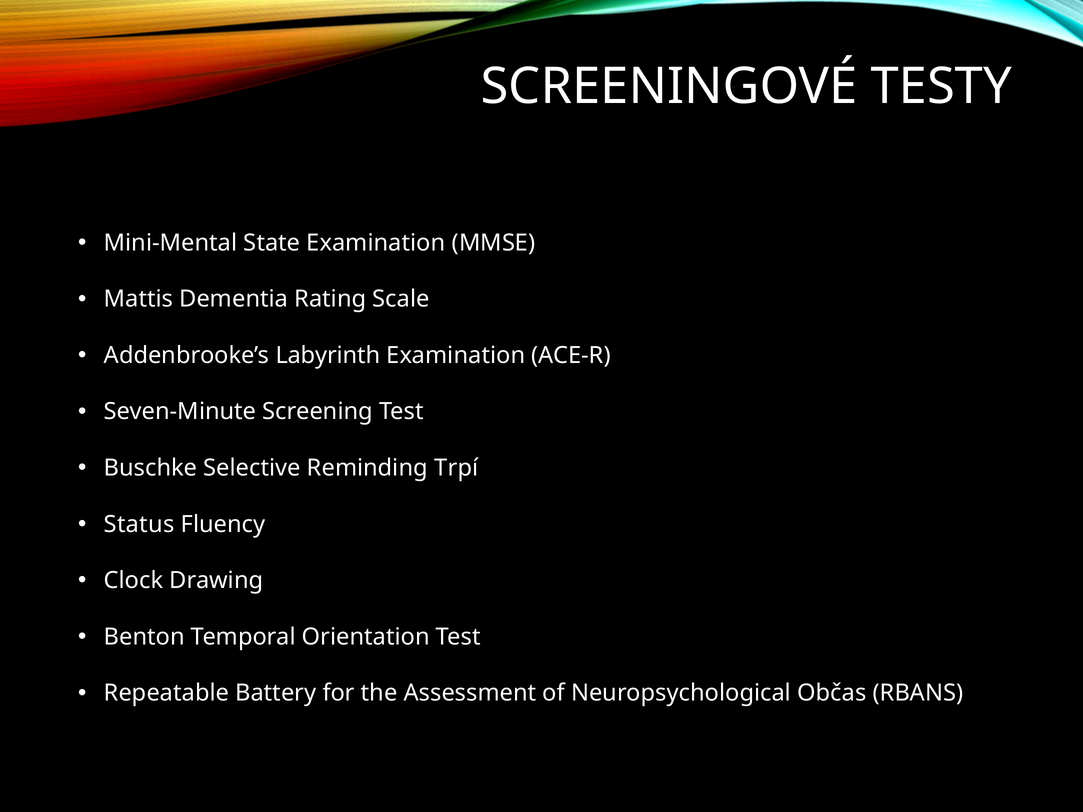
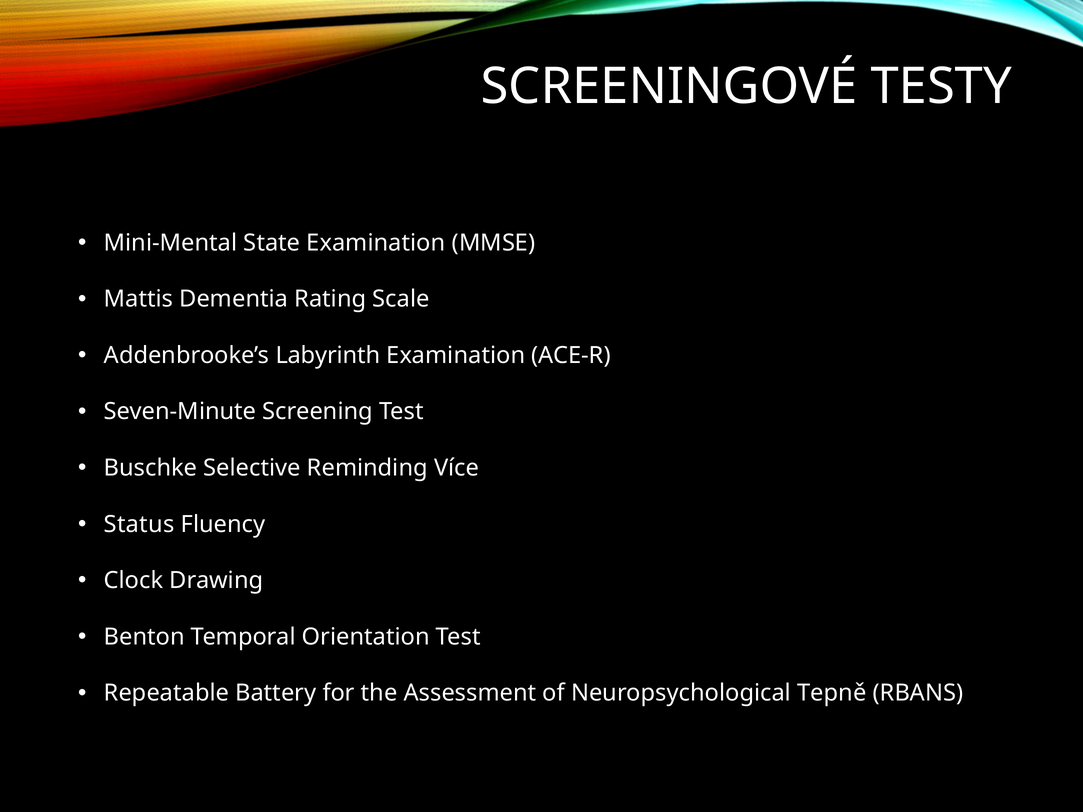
Trpí: Trpí -> Více (456, 468)
Občas: Občas -> Tepně (832, 693)
